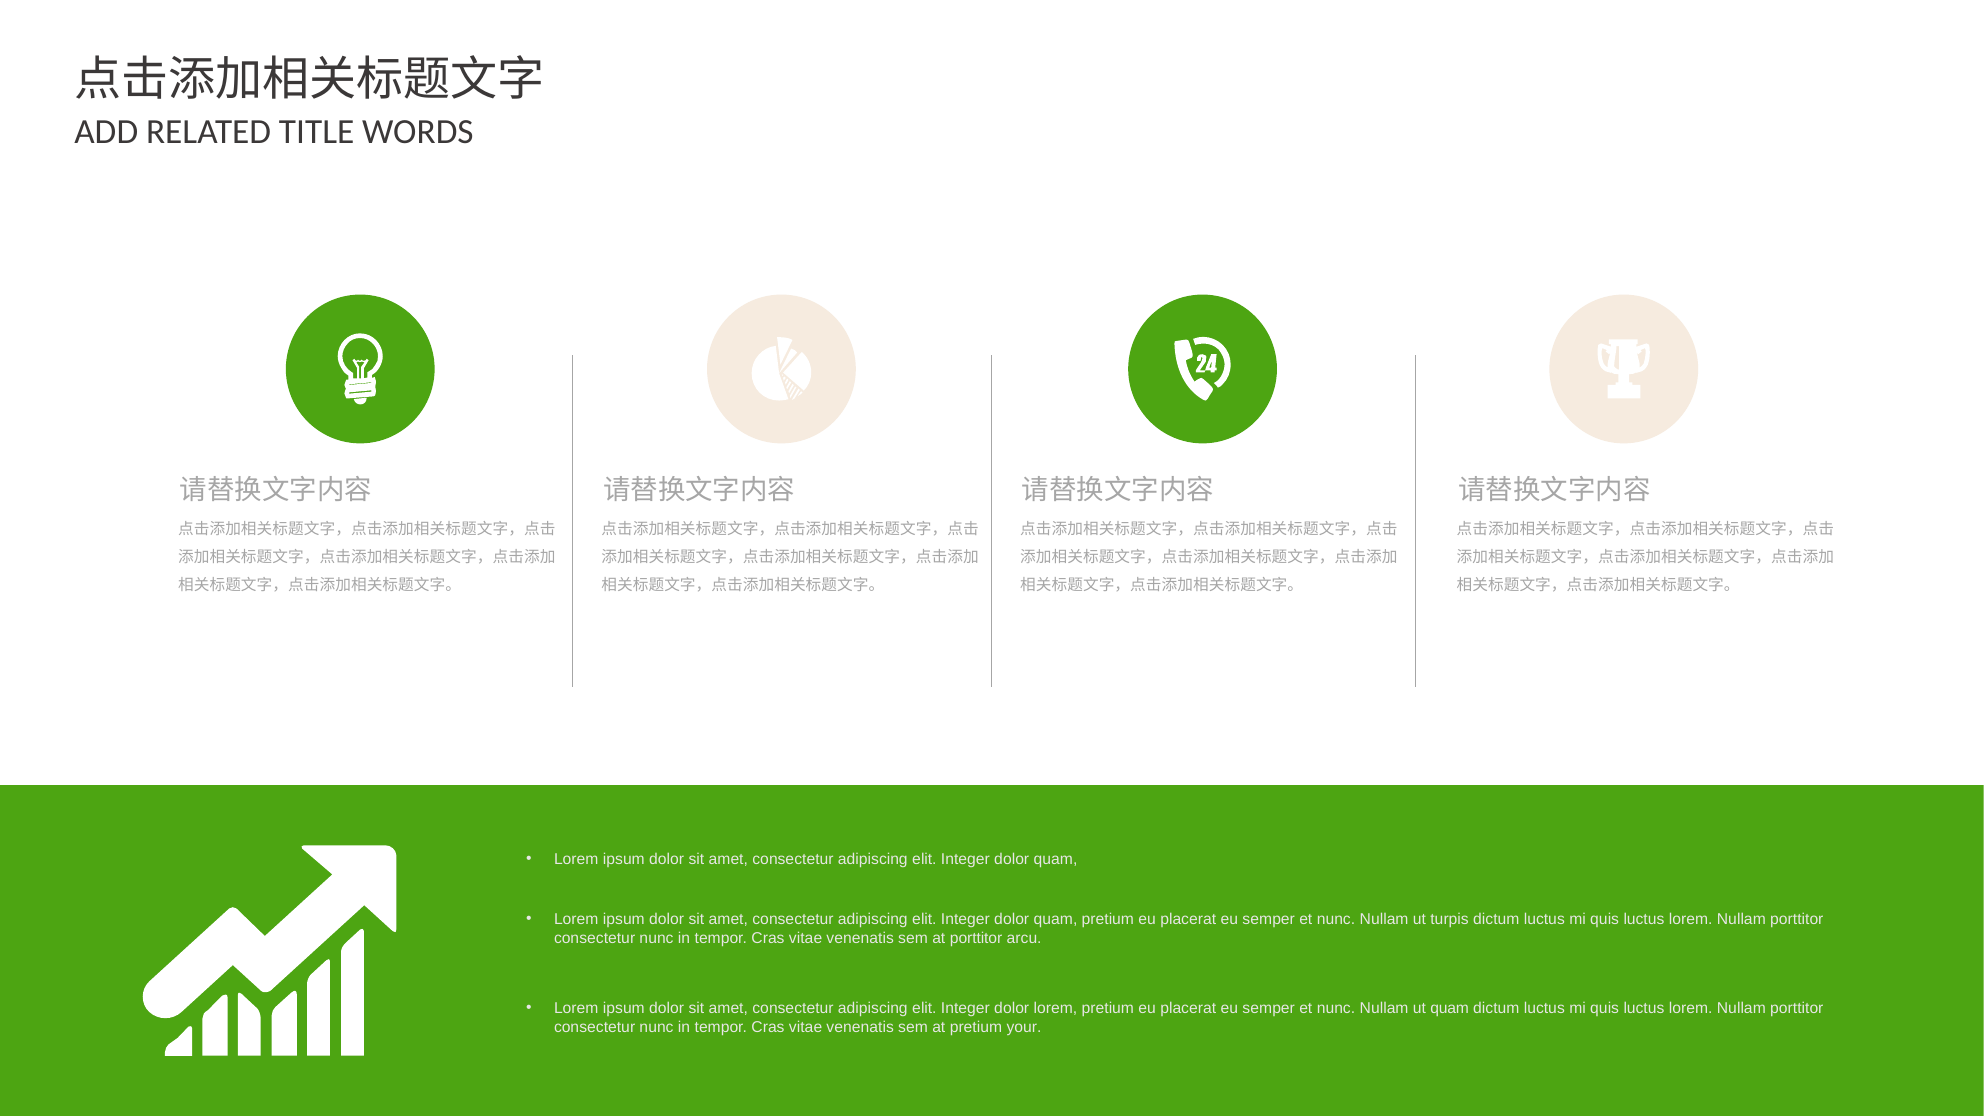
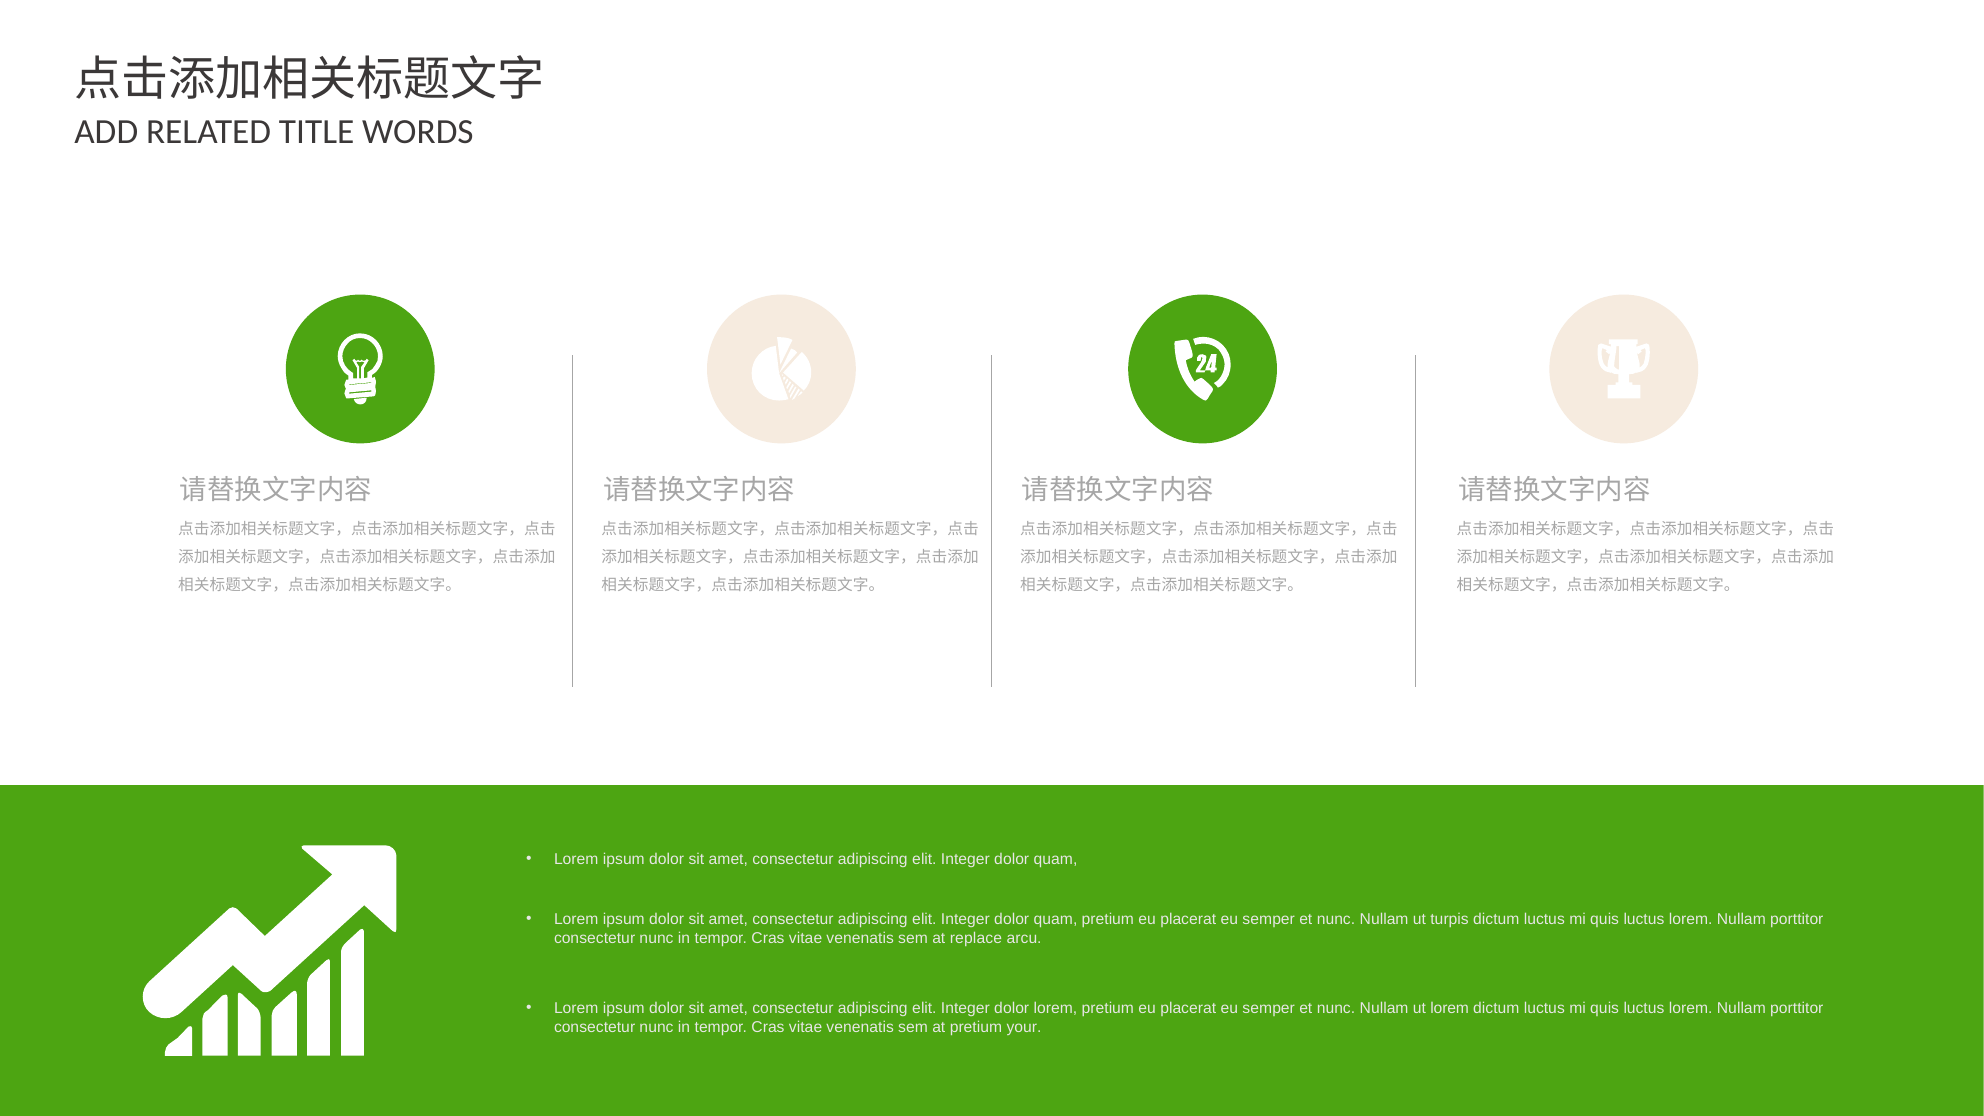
at porttitor: porttitor -> replace (976, 938)
ut quam: quam -> lorem (1450, 1008)
